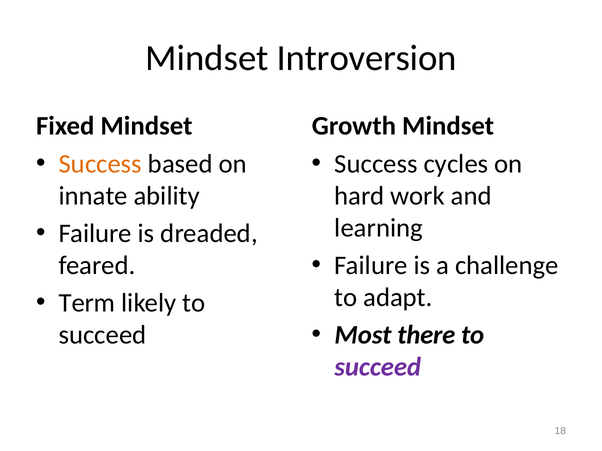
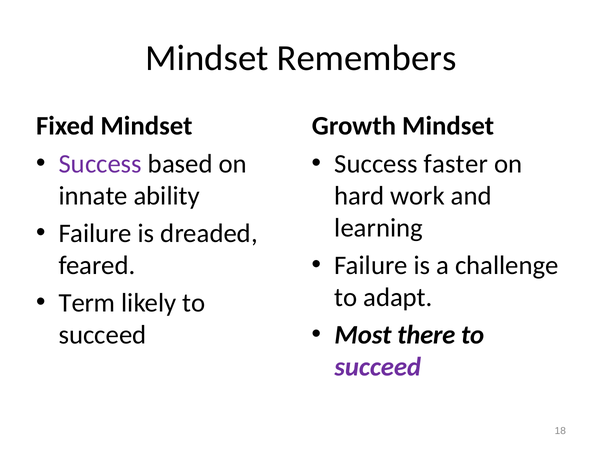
Introversion: Introversion -> Remembers (367, 58)
Success colour: orange -> purple (100, 164)
cycles: cycles -> faster (456, 164)
